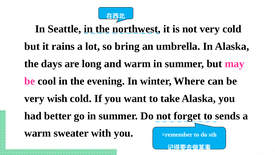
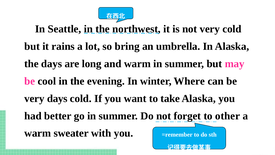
very wish: wish -> days (57, 98)
sends: sends -> other (228, 116)
